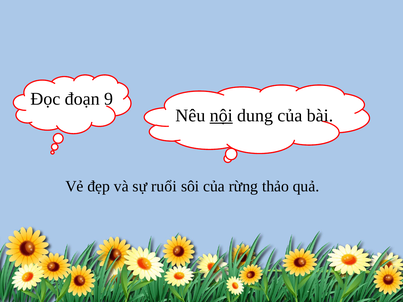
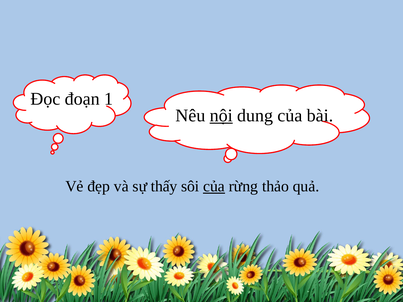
9: 9 -> 1 (109, 99)
ruổi: ruổi -> thấy (164, 187)
của underline: none -> present (214, 187)
